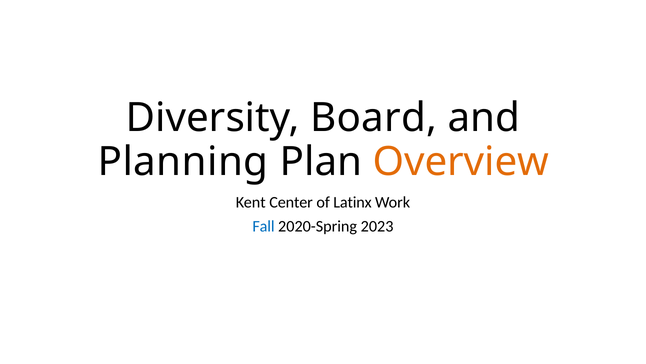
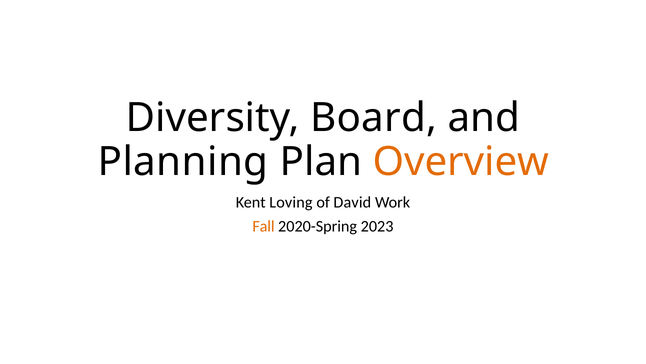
Center: Center -> Loving (291, 202)
Latinx: Latinx -> David (352, 202)
Fall colour: blue -> orange (264, 226)
